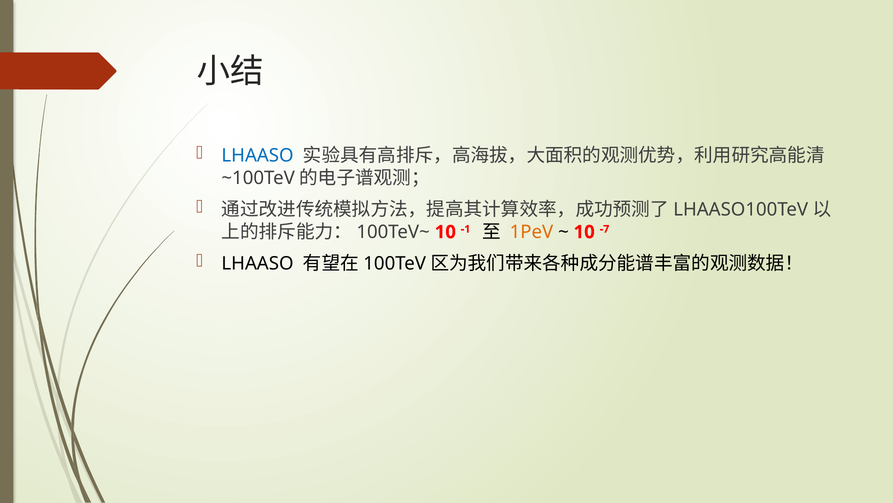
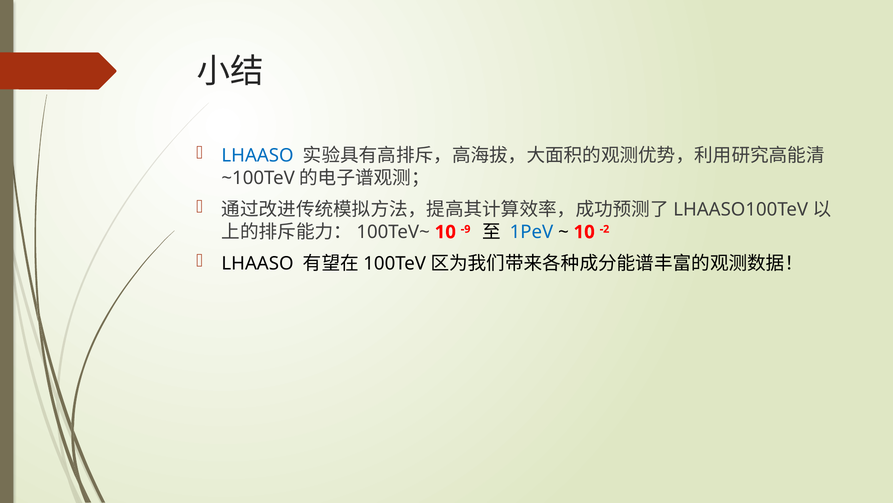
-1: -1 -> -9 (466, 229)
1PeV colour: orange -> blue (531, 232)
-7: -7 -> -2 (604, 229)
